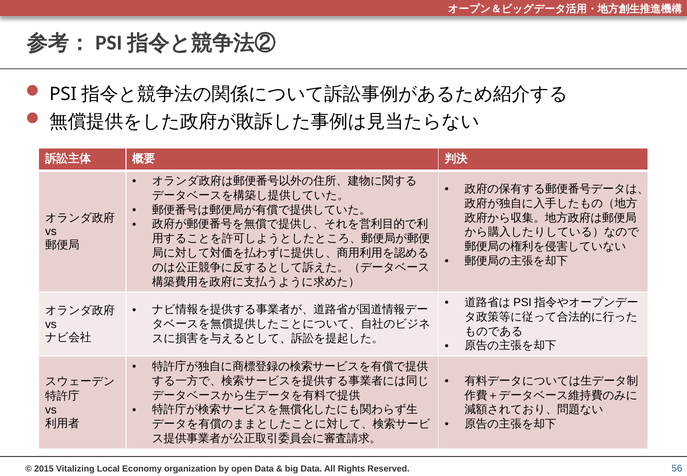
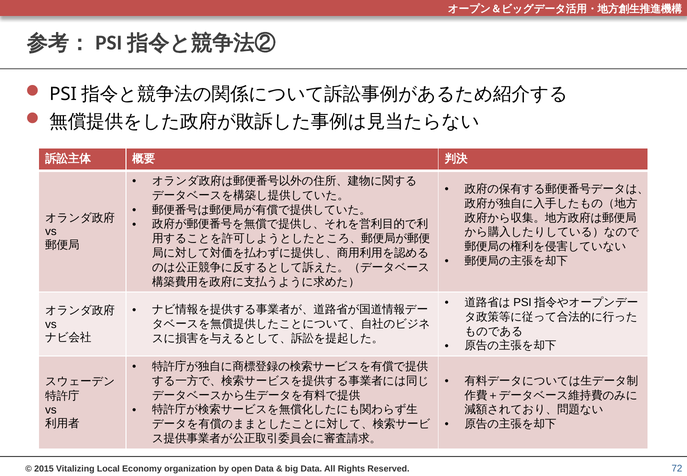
56: 56 -> 72 (677, 468)
